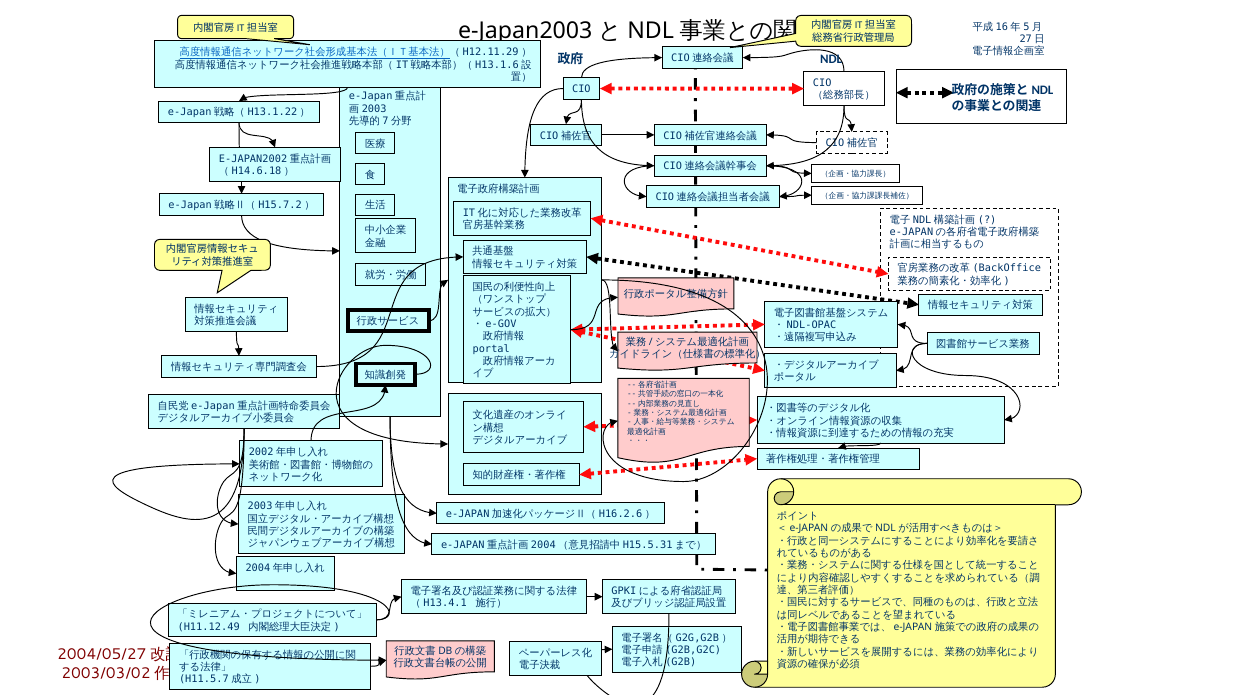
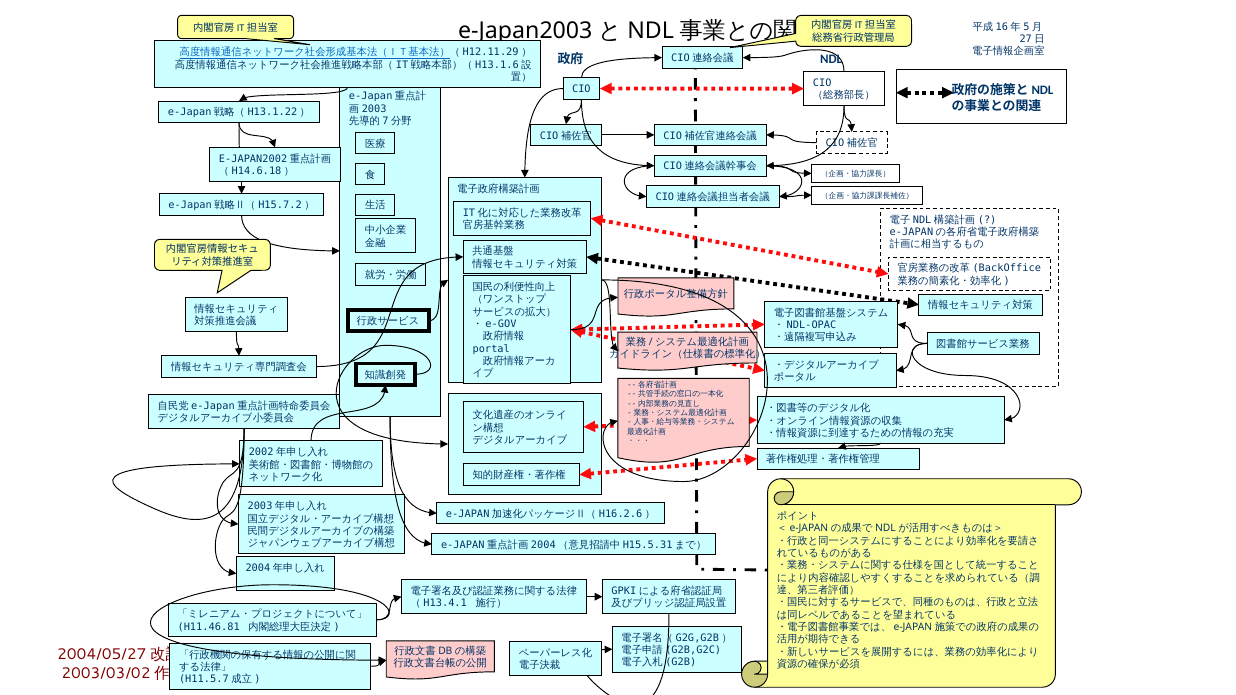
H11.12.49: H11.12.49 -> H11.46.81 (209, 627)
